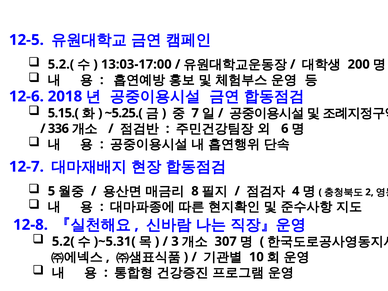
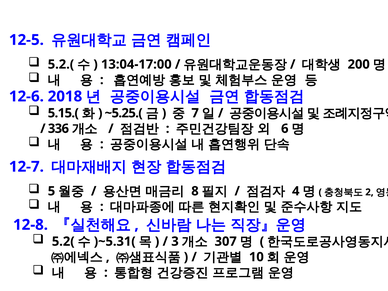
13:03-17:00: 13:03-17:00 -> 13:04-17:00 (136, 64)
